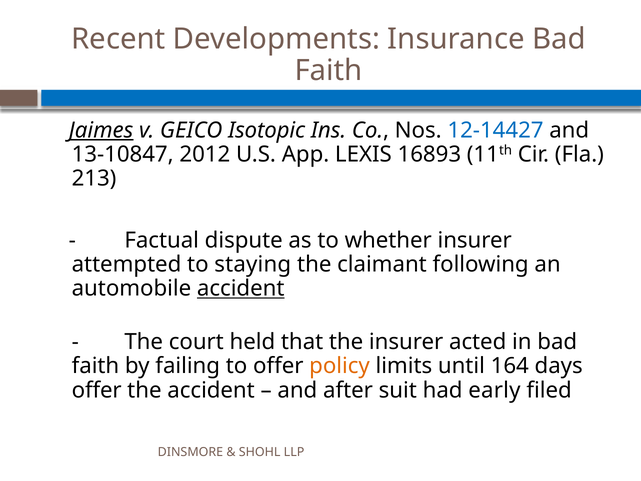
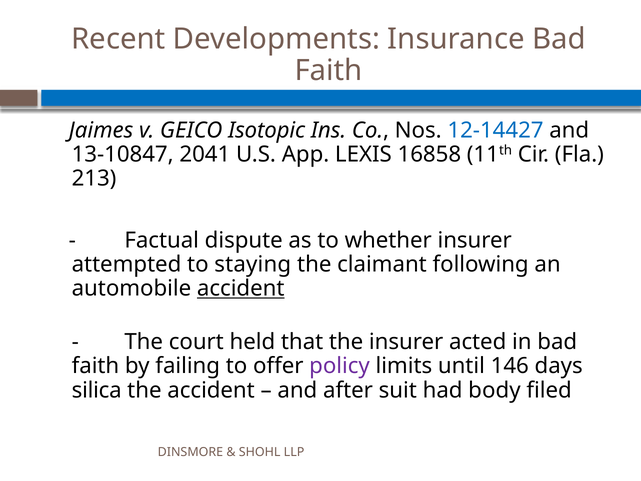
Jaimes underline: present -> none (101, 130)
2012: 2012 -> 2041 (205, 154)
16893: 16893 -> 16858 (429, 154)
policy colour: orange -> purple (340, 366)
164: 164 -> 146 (510, 366)
offer: offer -> silica (97, 390)
early: early -> body (494, 390)
